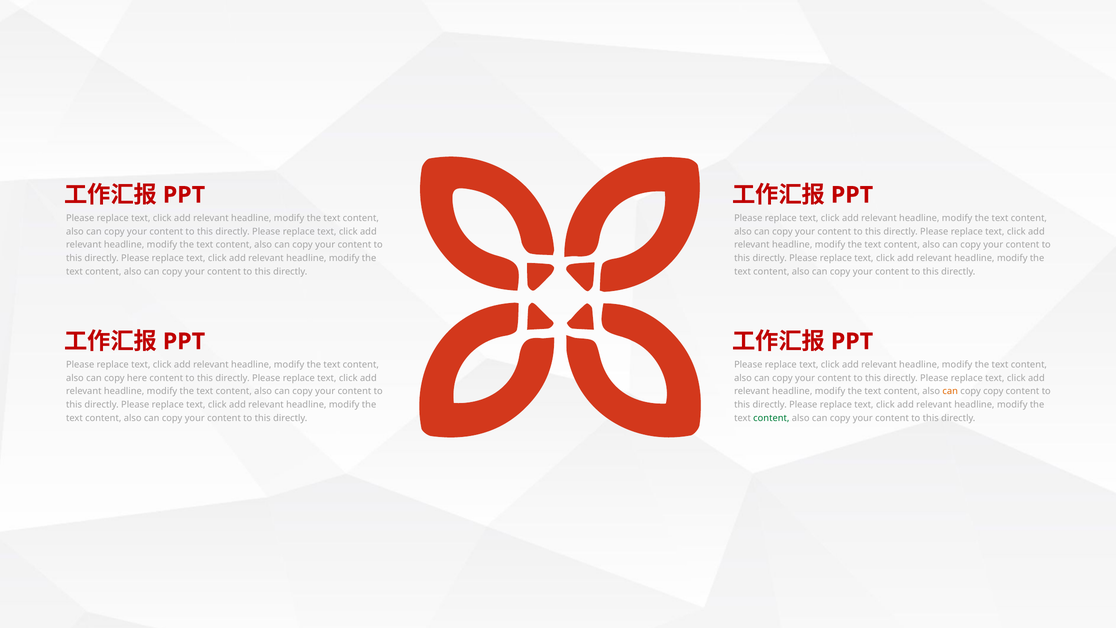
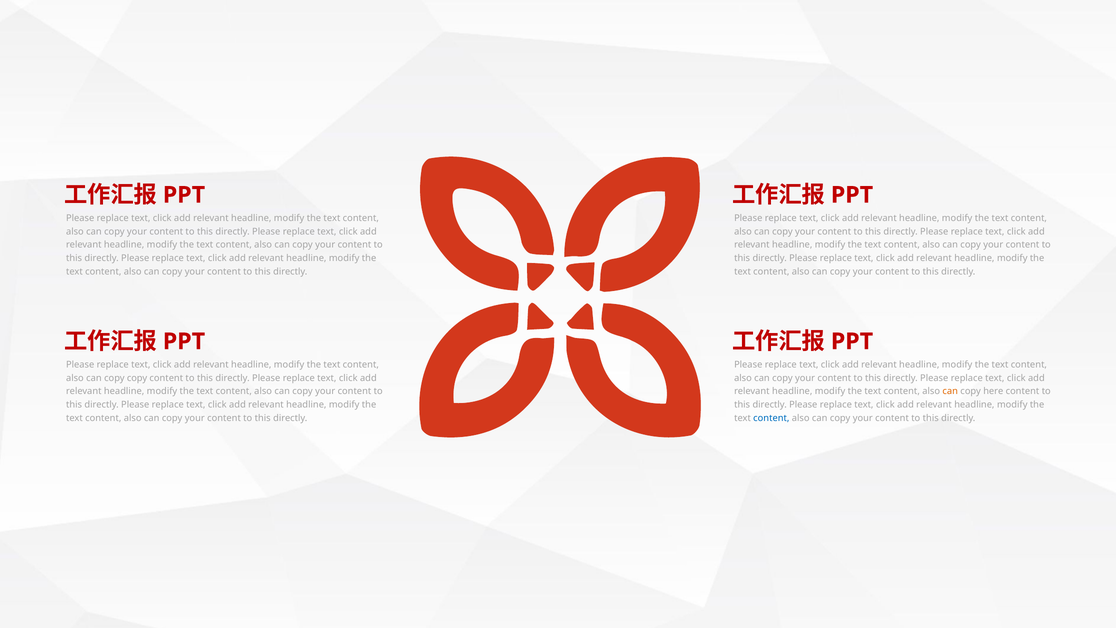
copy here: here -> copy (137, 378)
copy copy: copy -> here (993, 391)
content colour: green -> blue (771, 418)
